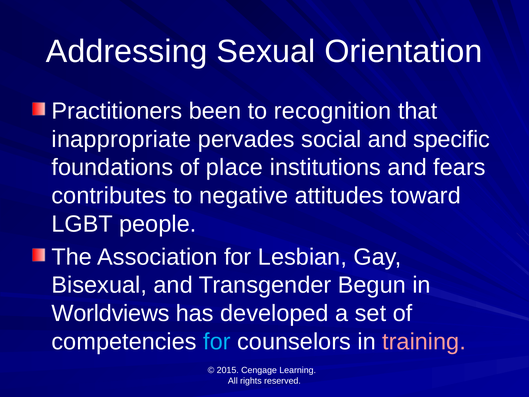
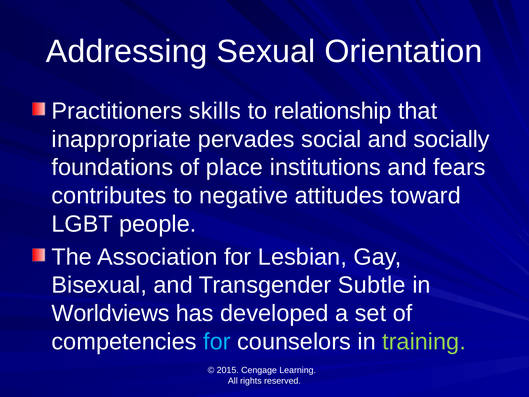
been: been -> skills (215, 111)
recognition: recognition -> relationship (333, 111)
specific: specific -> socially (452, 139)
Begun: Begun -> Subtle (372, 285)
training colour: pink -> light green (424, 341)
